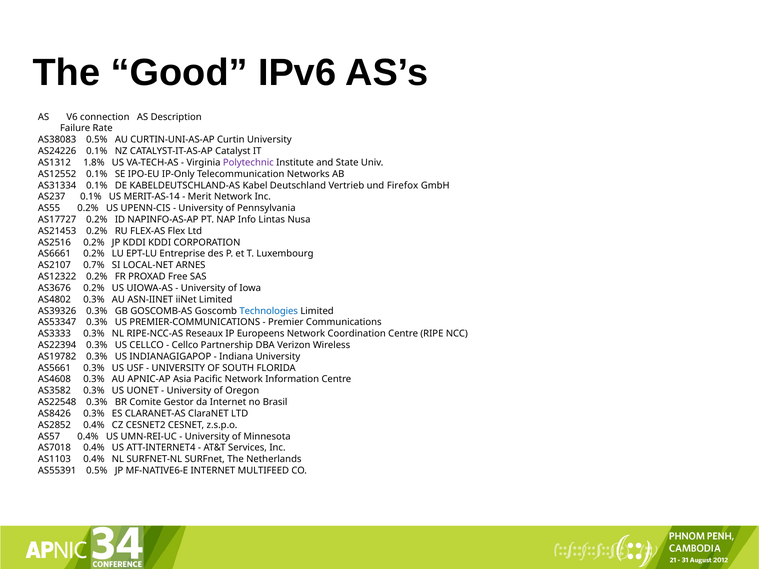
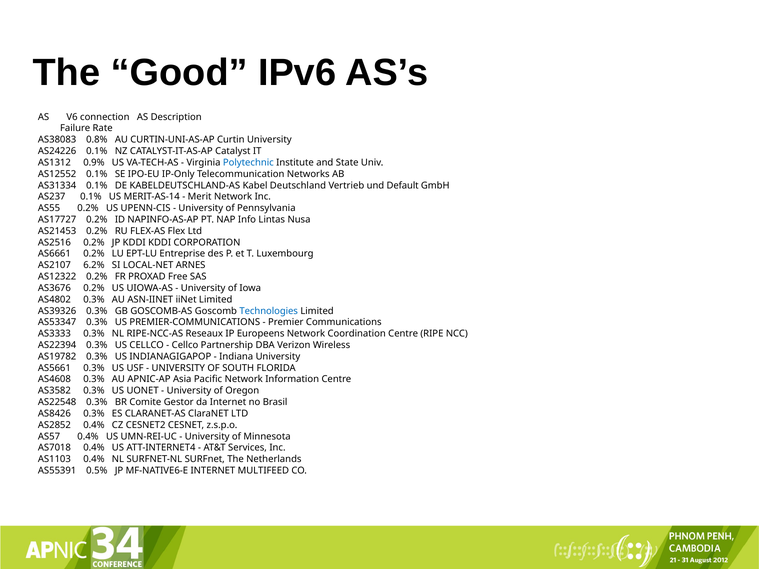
AS38083 0.5%: 0.5% -> 0.8% (97, 140)
1.8%: 1.8% -> 0.9% (94, 163)
Polytechnic colour: purple -> blue (248, 163)
Firefox: Firefox -> Default (403, 185)
0.7%: 0.7% -> 6.2% (94, 265)
